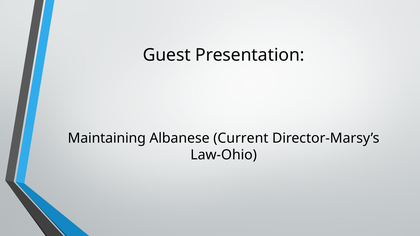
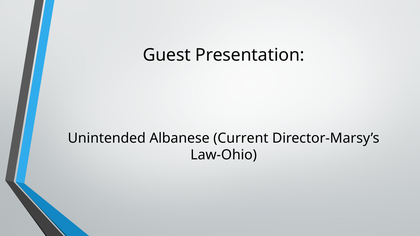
Maintaining: Maintaining -> Unintended (107, 138)
